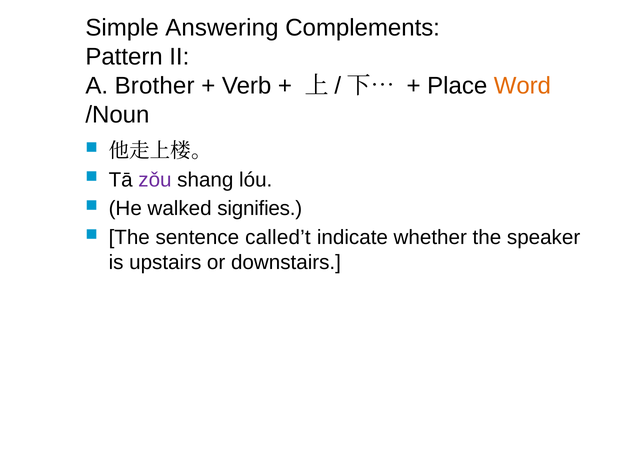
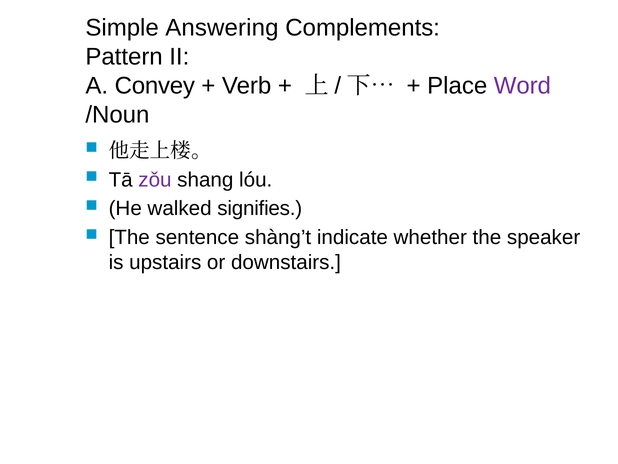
Brother: Brother -> Convey (155, 86)
Word colour: orange -> purple (522, 86)
called’t: called’t -> shàng’t (278, 237)
